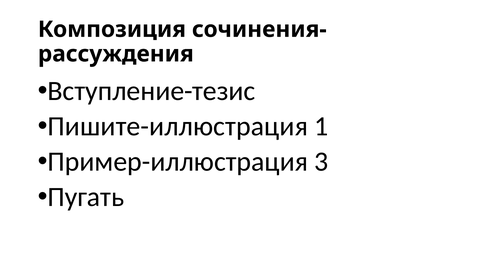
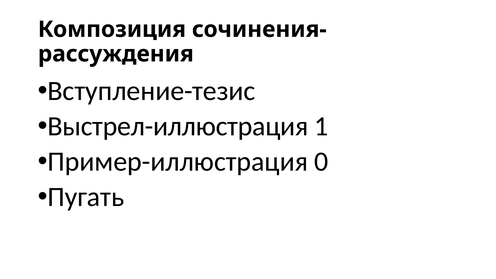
Пишите-иллюстрация: Пишите-иллюстрация -> Выстрел-иллюстрация (178, 126)
3: 3 -> 0 (321, 162)
